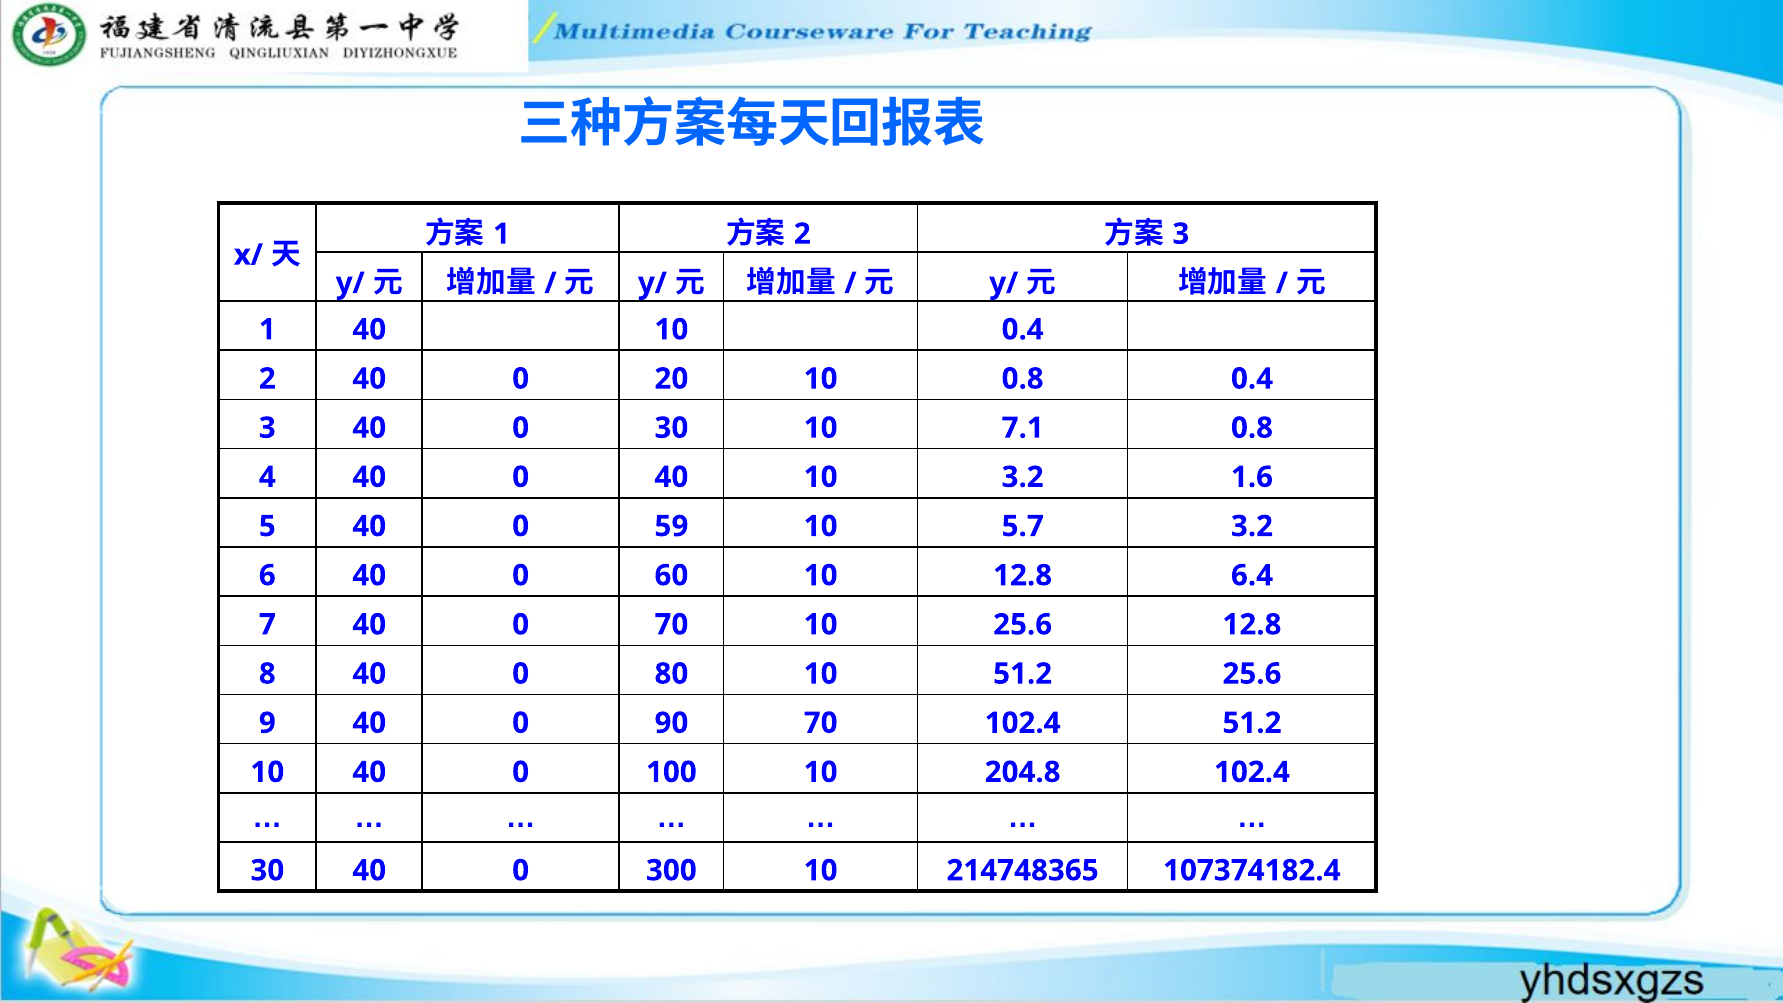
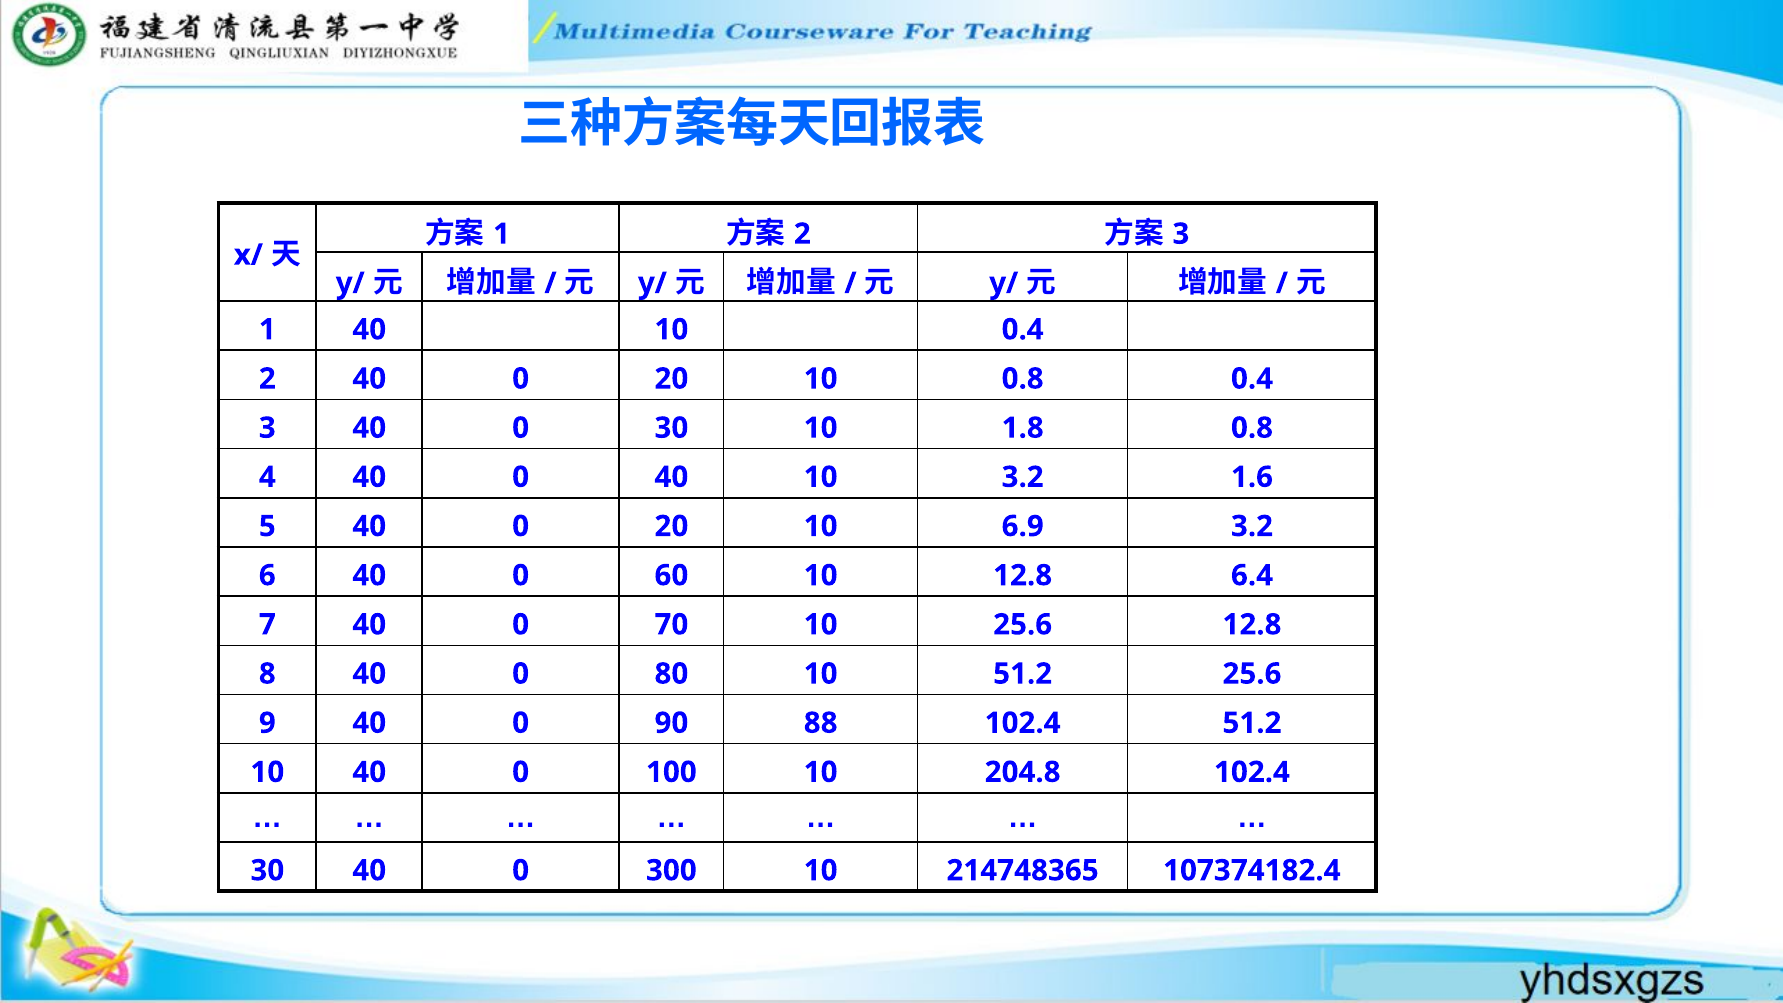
7.1: 7.1 -> 1.8 (1023, 428)
5 40 0 59: 59 -> 20 (671, 526)
5.7: 5.7 -> 6.9 (1023, 526)
90 70: 70 -> 88 (821, 723)
